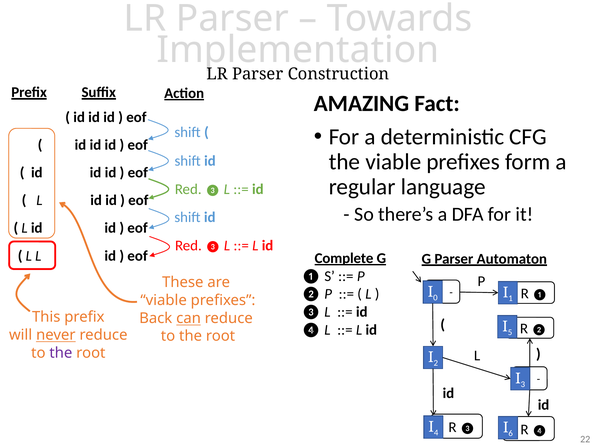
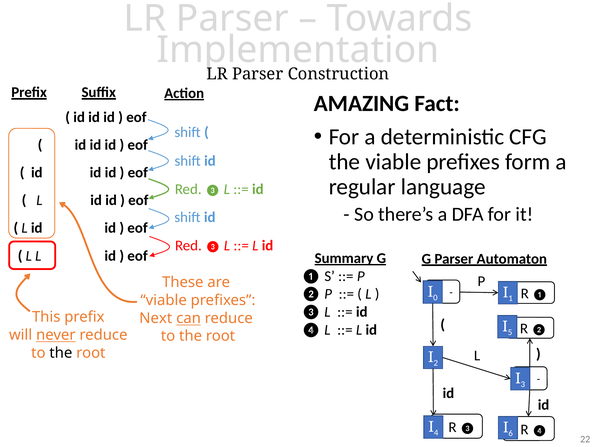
Complete: Complete -> Summary (344, 258)
Back: Back -> Next (156, 318)
the colour: purple -> black (61, 353)
